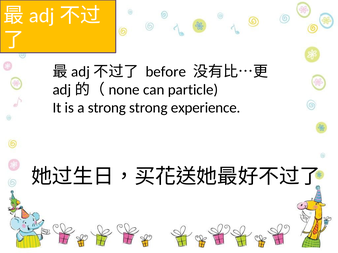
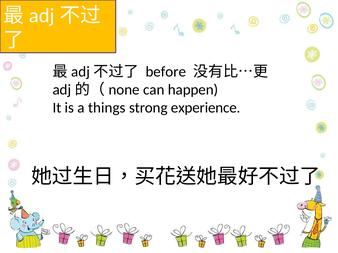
particle: particle -> happen (193, 90)
a strong: strong -> things (107, 108)
